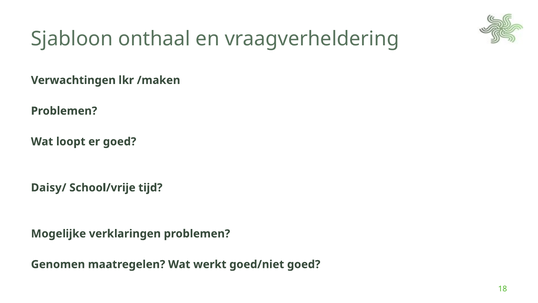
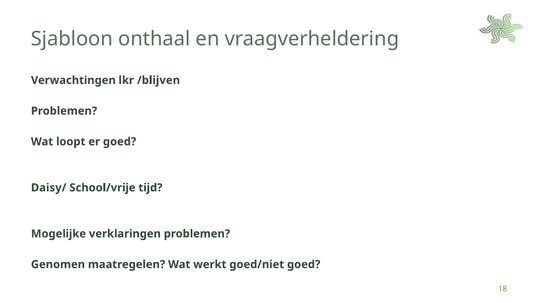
/maken: /maken -> /blijven (159, 80)
